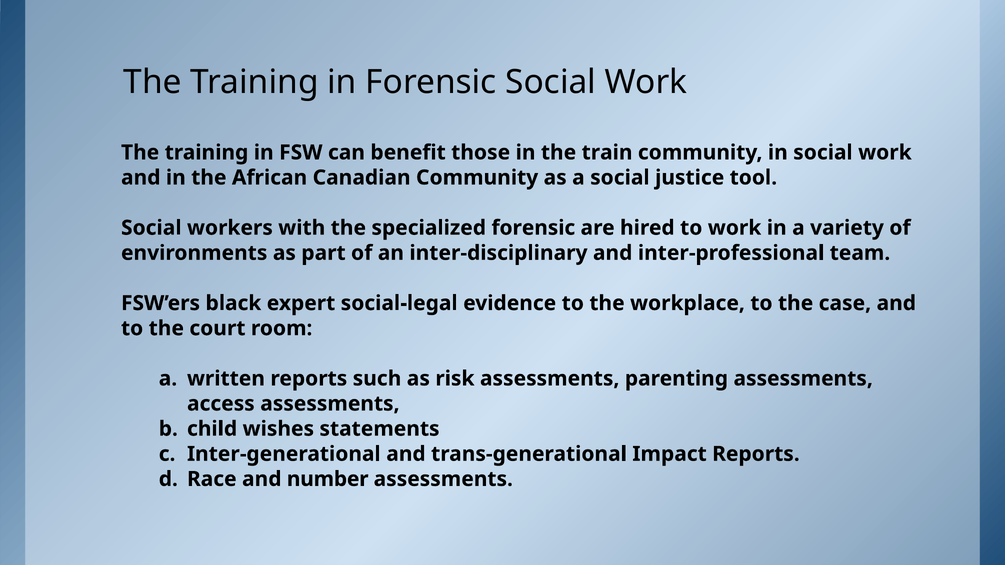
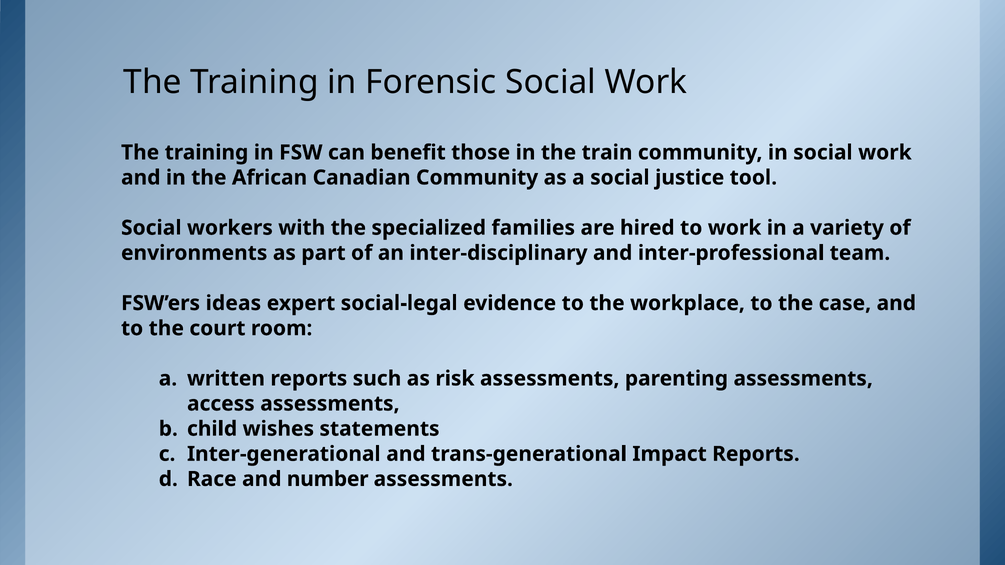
specialized forensic: forensic -> families (533, 228)
black: black -> ideas (233, 303)
